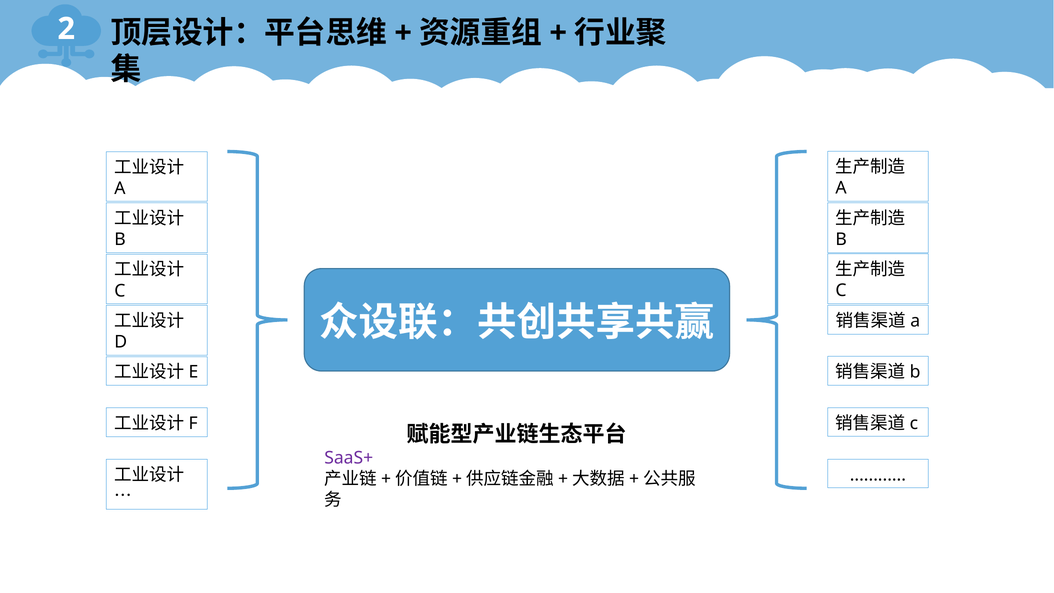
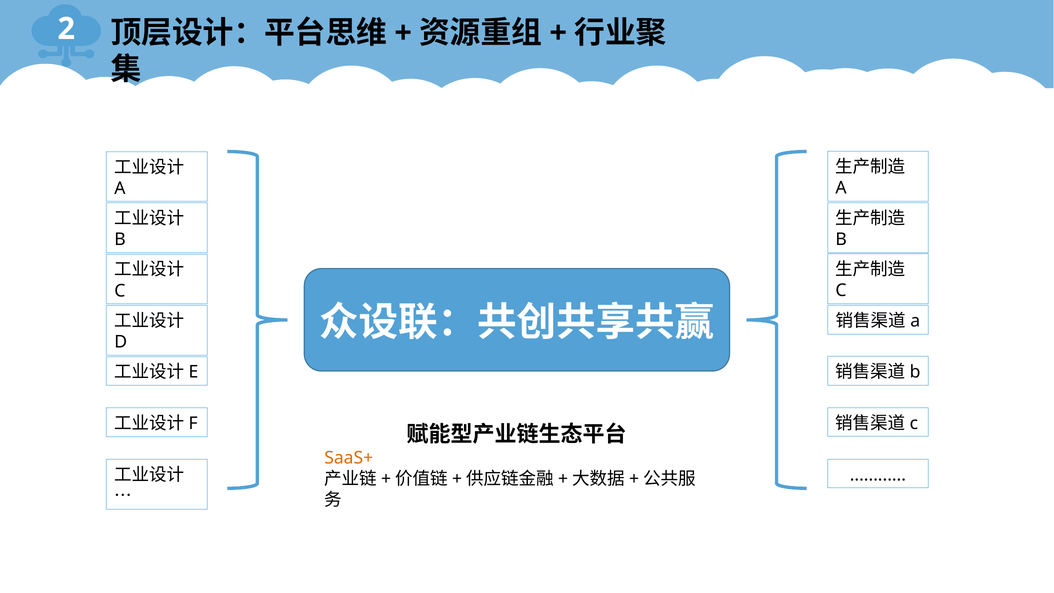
SaaS+ colour: purple -> orange (349, 458)
